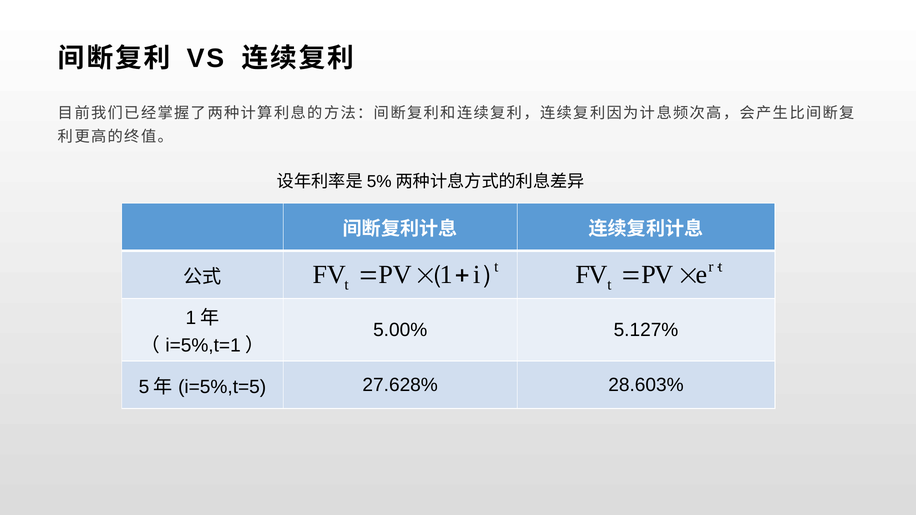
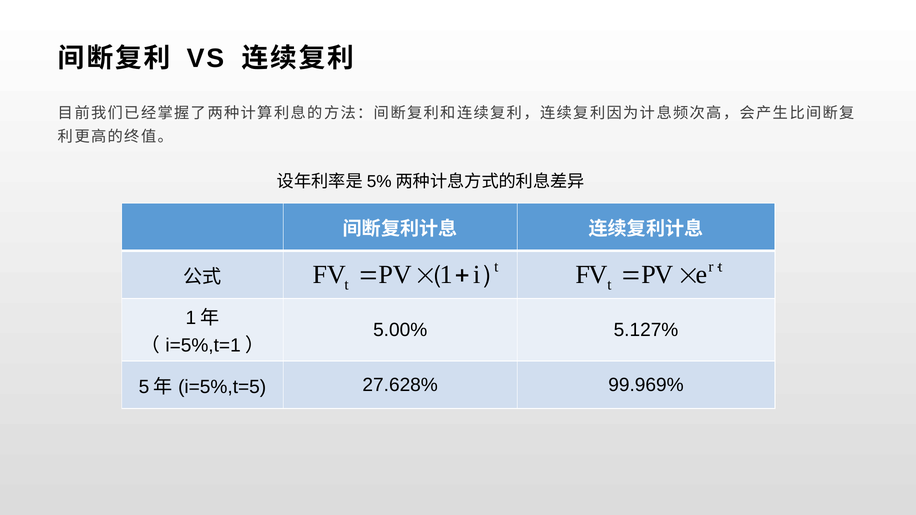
28.603%: 28.603% -> 99.969% (646, 385)
